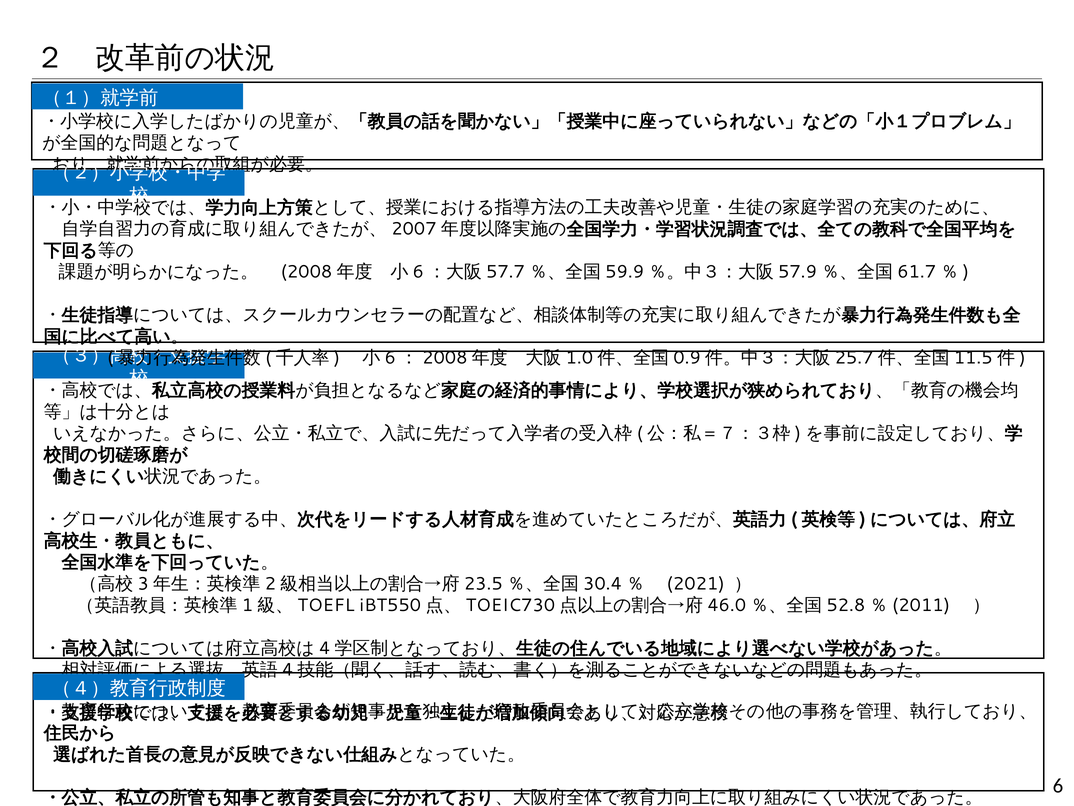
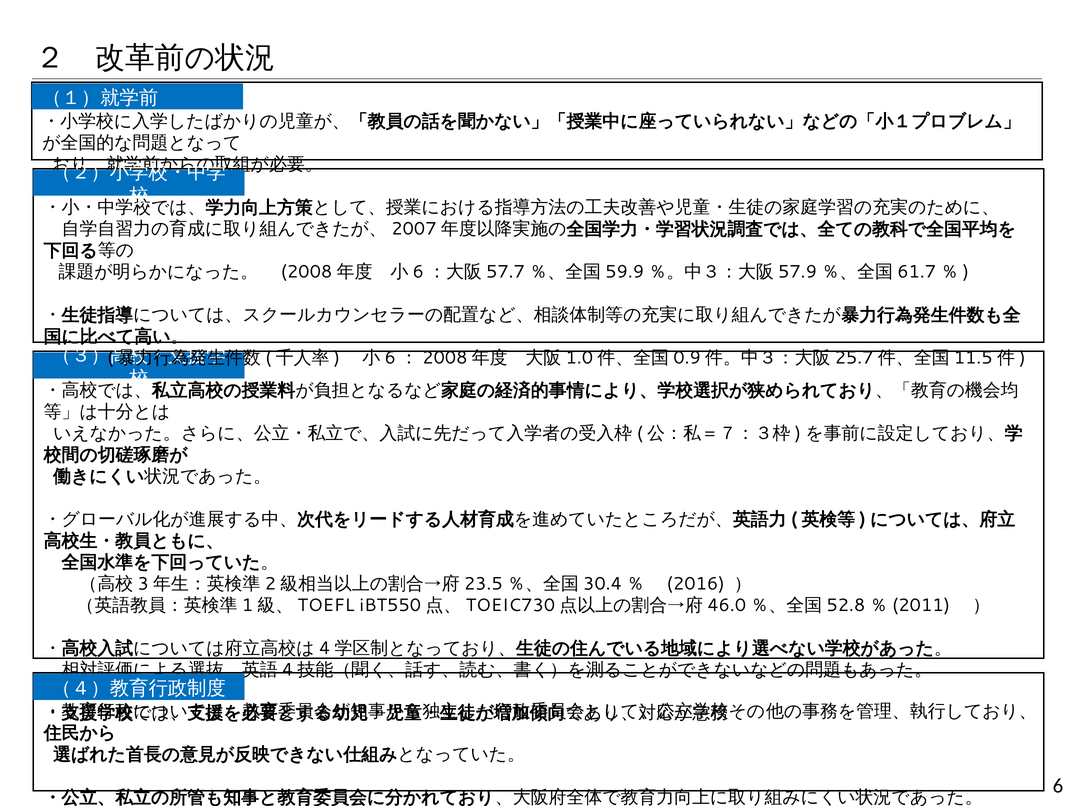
2021: 2021 -> 2016 (696, 583)
